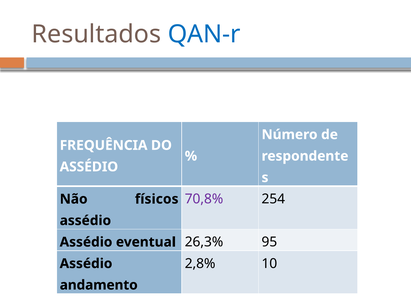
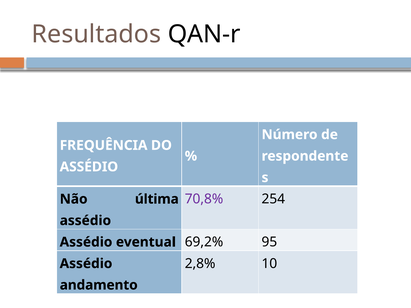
QAN-r colour: blue -> black (204, 34)
físicos: físicos -> última (157, 199)
26,3%: 26,3% -> 69,2% (204, 242)
